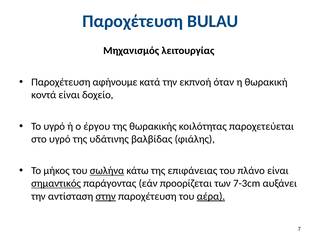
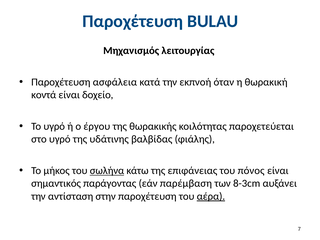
αφήνουμε: αφήνουμε -> ασφάλεια (115, 82)
πλάνο: πλάνο -> πόνος (251, 171)
σημαντικός underline: present -> none (56, 183)
προορίζεται: προορίζεται -> παρέμβαση (186, 183)
7-3cm: 7-3cm -> 8-3cm (247, 183)
στην underline: present -> none (106, 196)
